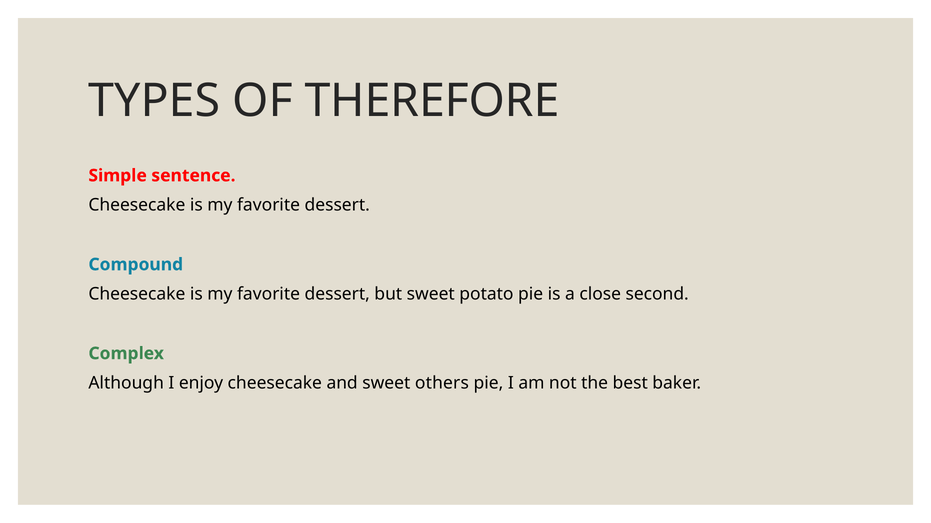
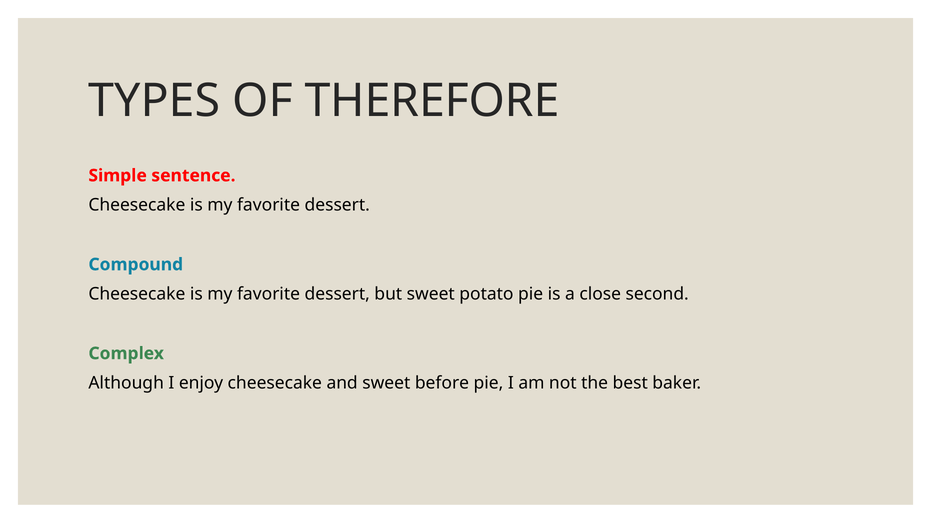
others: others -> before (442, 384)
